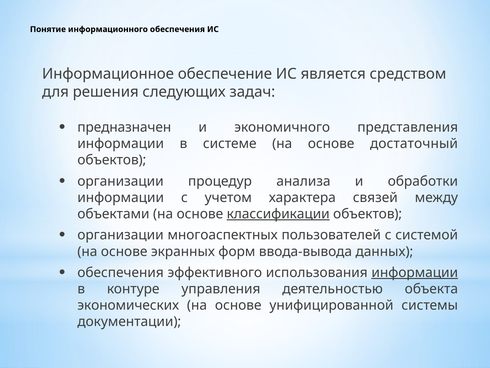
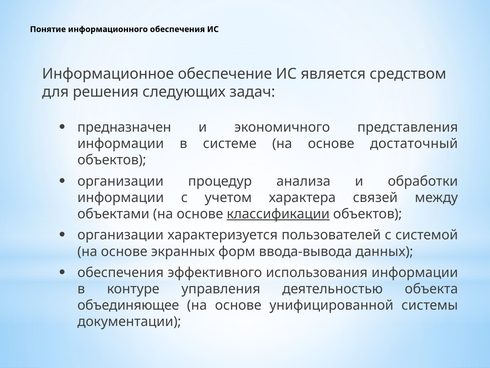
многоаспектных: многоаспектных -> характеризуется (223, 235)
информации underline: present -> none (415, 272)
экономических: экономических -> объединяющее (128, 305)
